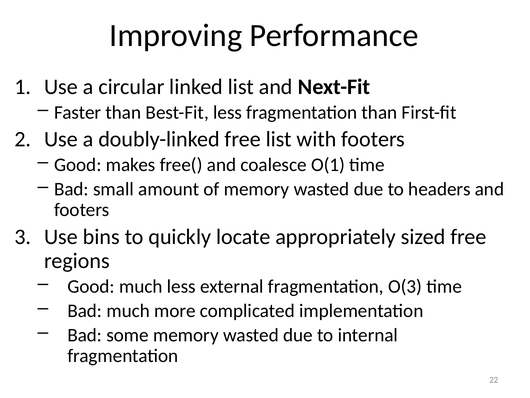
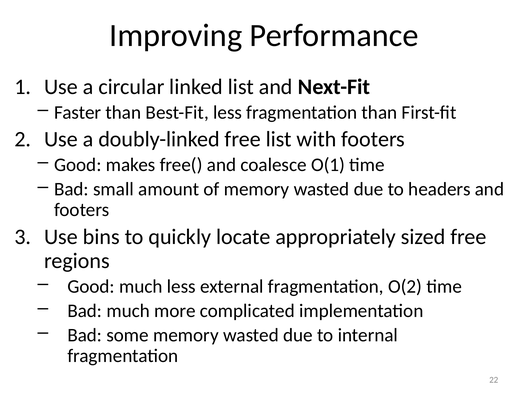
O(3: O(3 -> O(2 (405, 286)
